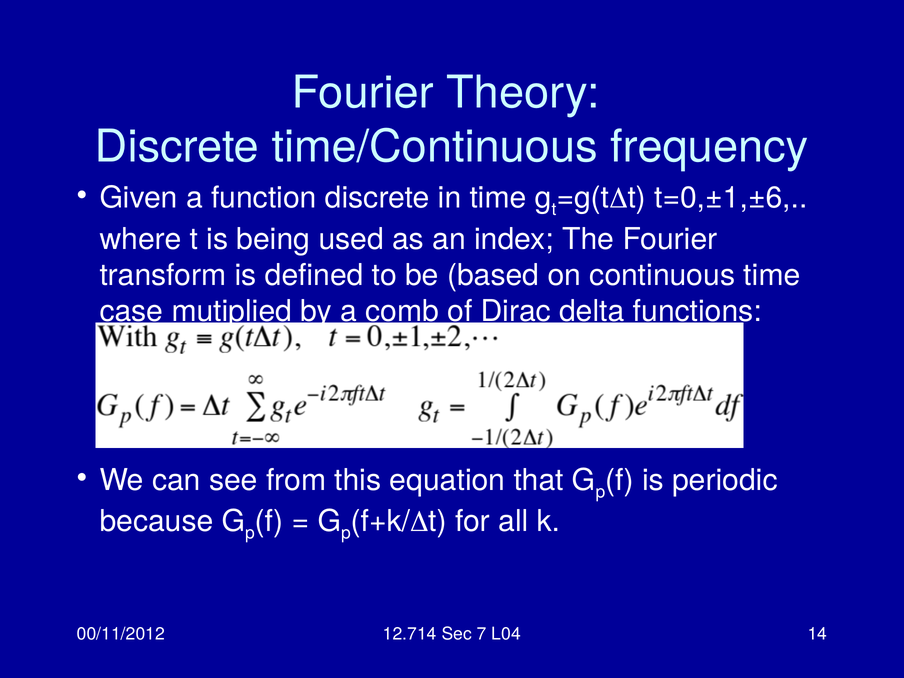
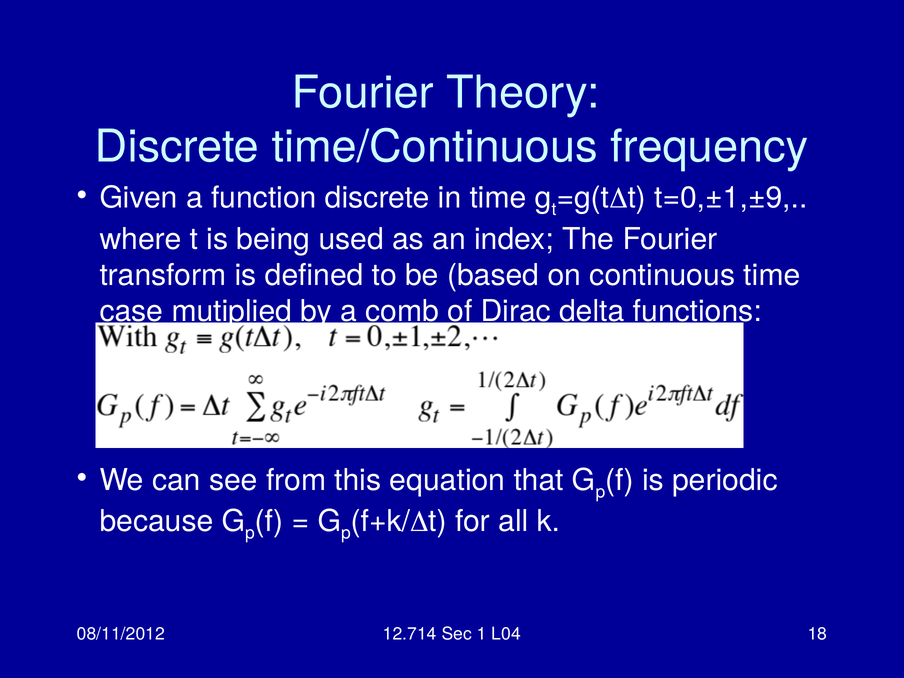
t=0,±1,±6: t=0,±1,±6 -> t=0,±1,±9 (731, 198)
00/11/2012: 00/11/2012 -> 08/11/2012 (121, 634)
7: 7 -> 1 (482, 634)
14: 14 -> 18 (817, 634)
